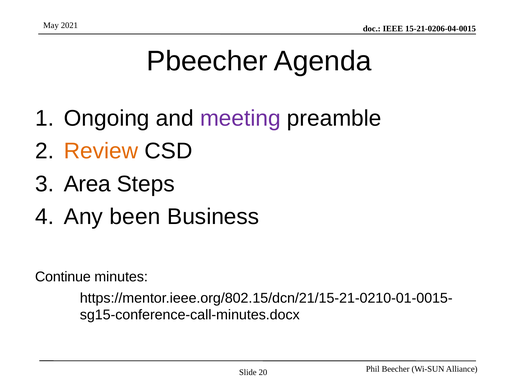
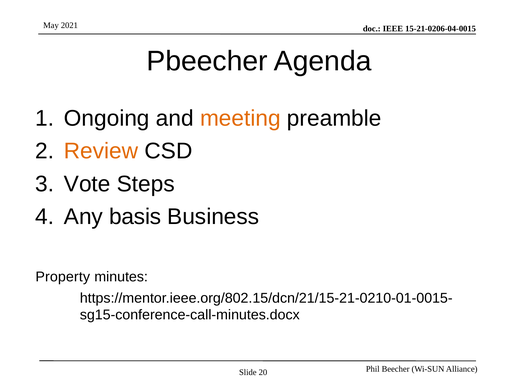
meeting colour: purple -> orange (240, 118)
Area: Area -> Vote (87, 184)
been: been -> basis (135, 217)
Continue: Continue -> Property (63, 277)
